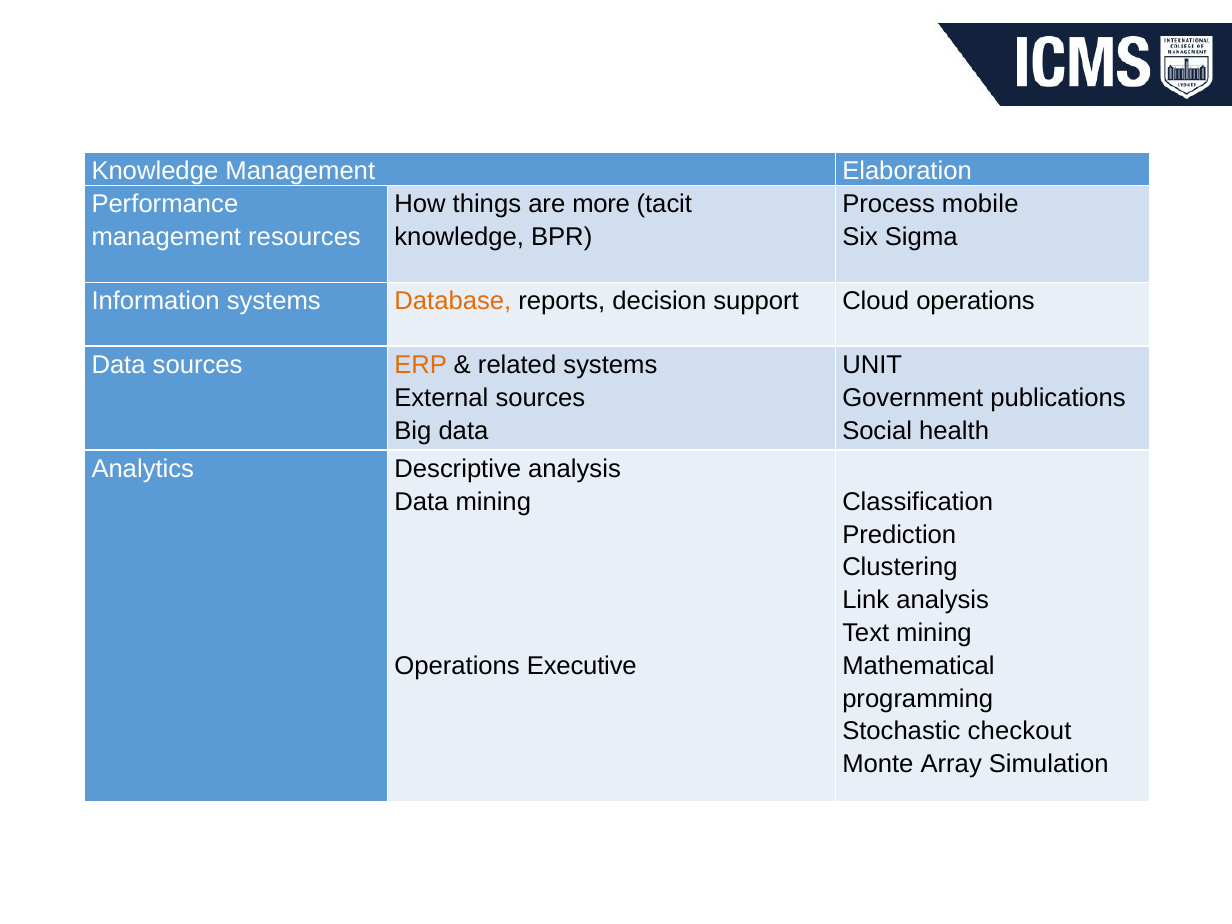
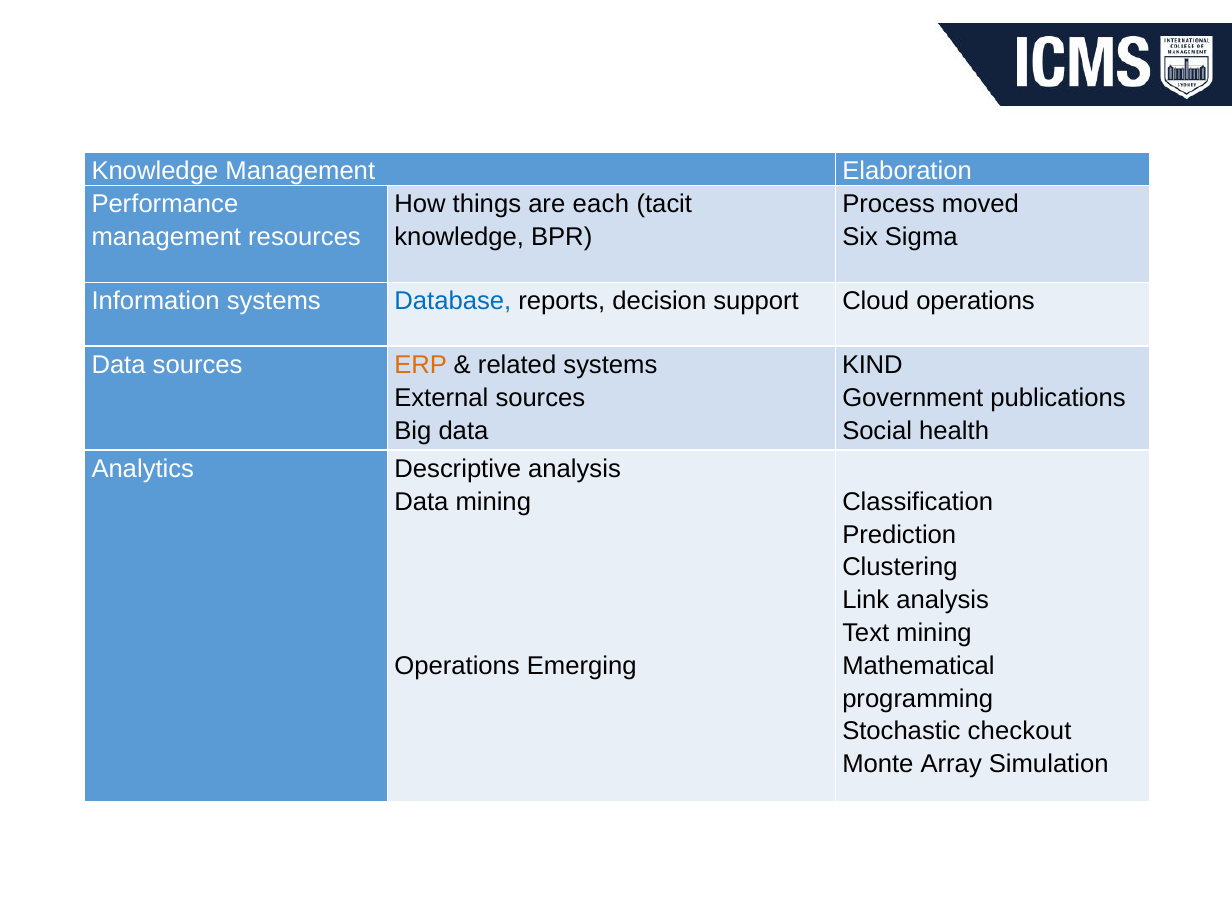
more: more -> each (601, 205)
mobile: mobile -> moved (980, 205)
Database colour: orange -> blue (453, 301)
UNIT: UNIT -> KIND (872, 365)
Executive: Executive -> Emerging (582, 666)
